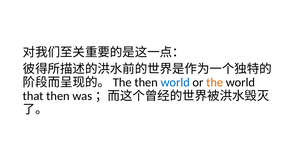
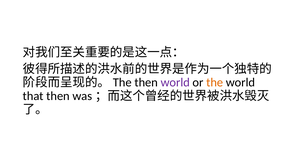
world colour: blue -> purple (175, 83)
